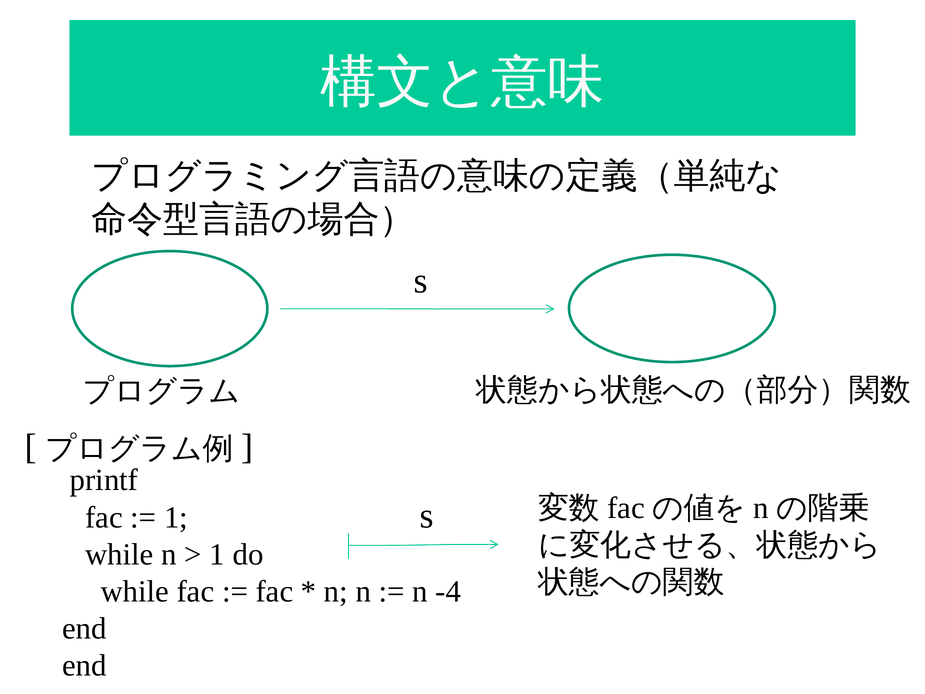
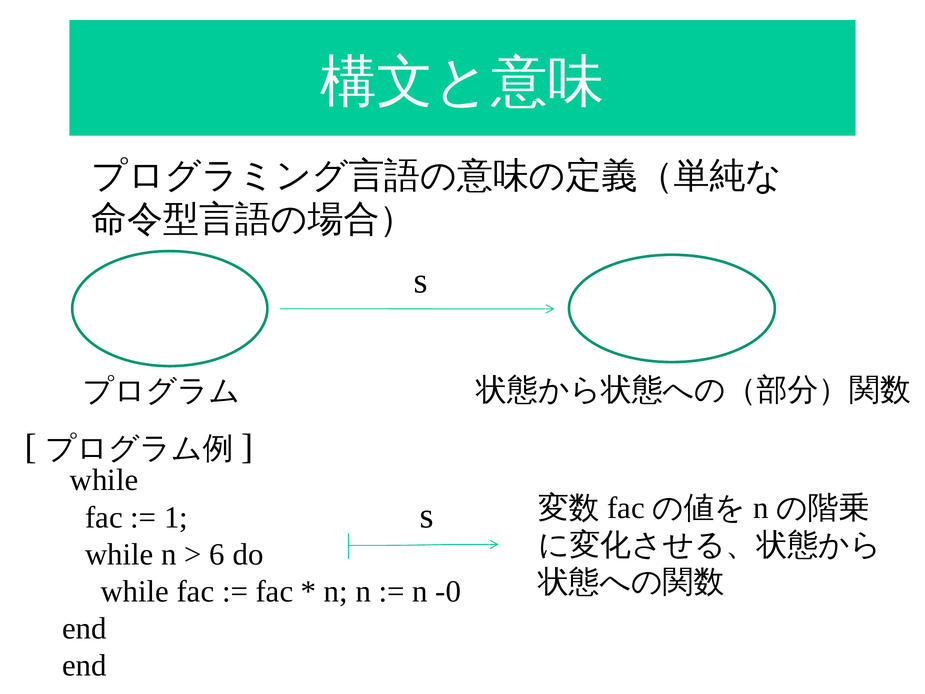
printf: printf -> while (104, 480)
1: 1 -> 6 (217, 554)
-4: -4 -> -0 (448, 591)
